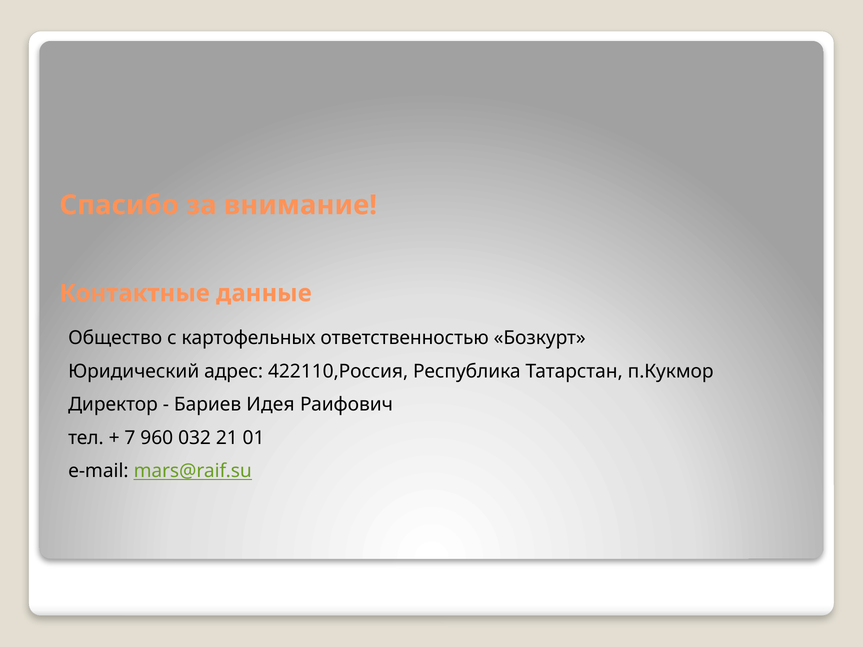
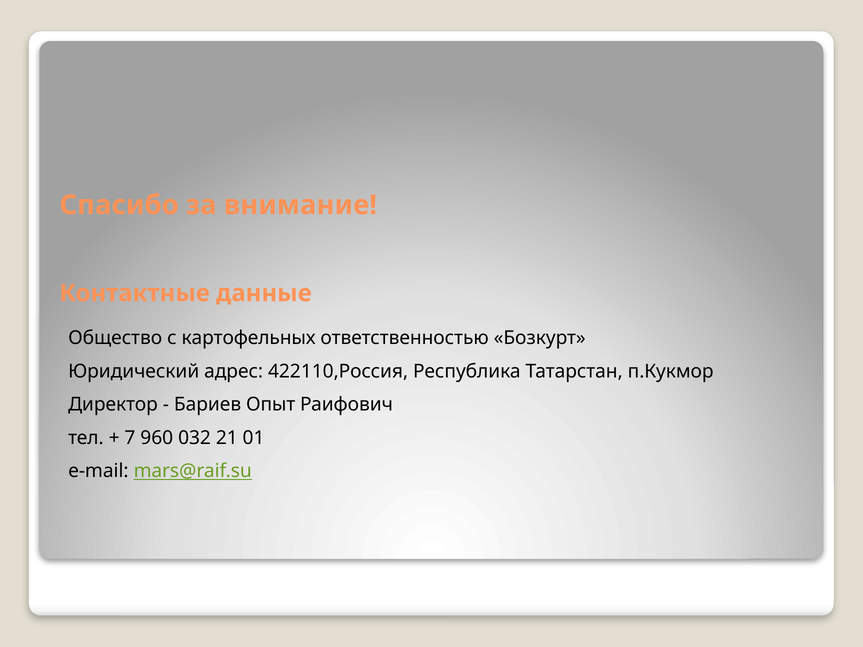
Идея: Идея -> Опыт (271, 405)
